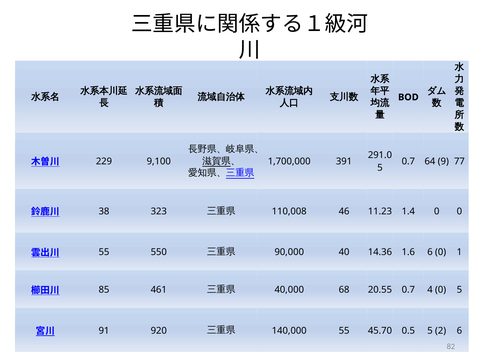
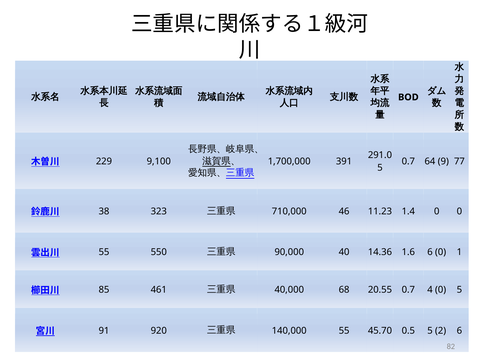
110,008: 110,008 -> 710,000 (289, 211)
